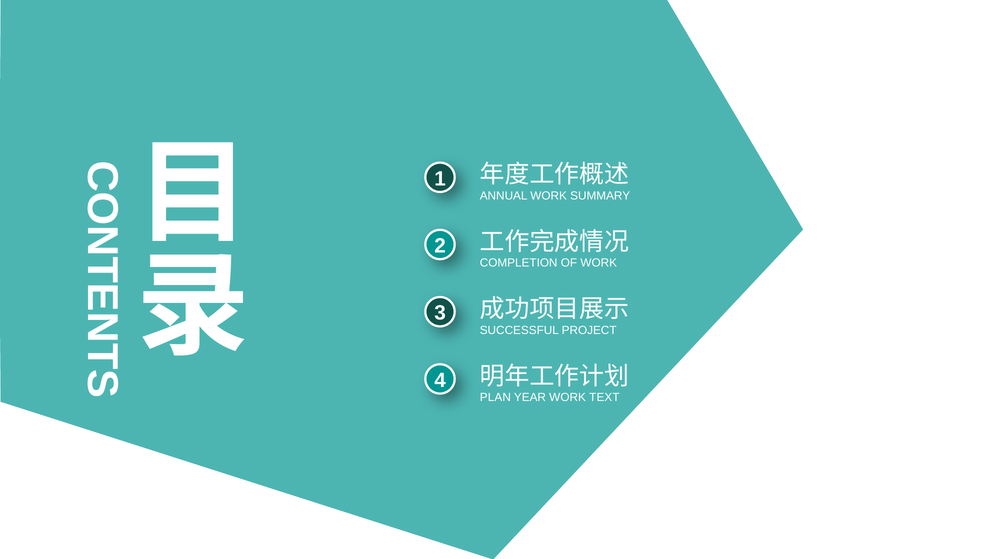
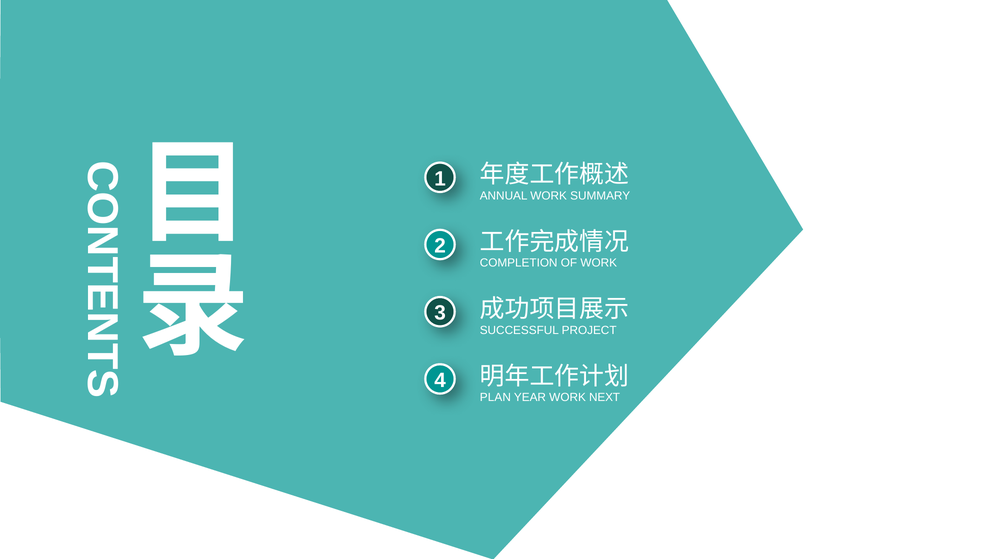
TEXT: TEXT -> NEXT (605, 398)
